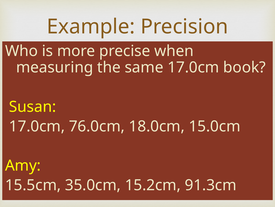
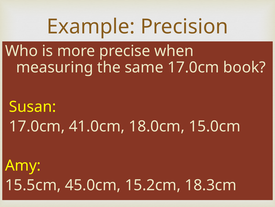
76.0cm: 76.0cm -> 41.0cm (97, 126)
35.0cm: 35.0cm -> 45.0cm (93, 185)
91.3cm: 91.3cm -> 18.3cm (211, 185)
